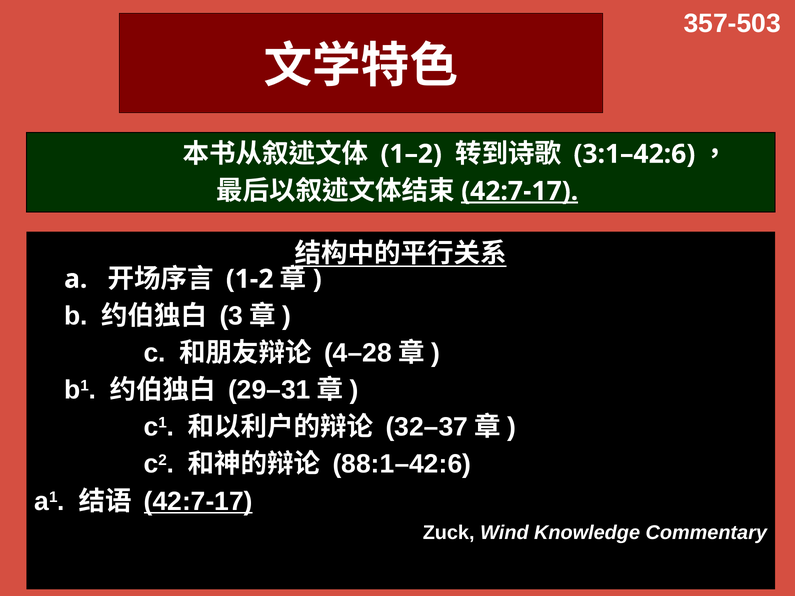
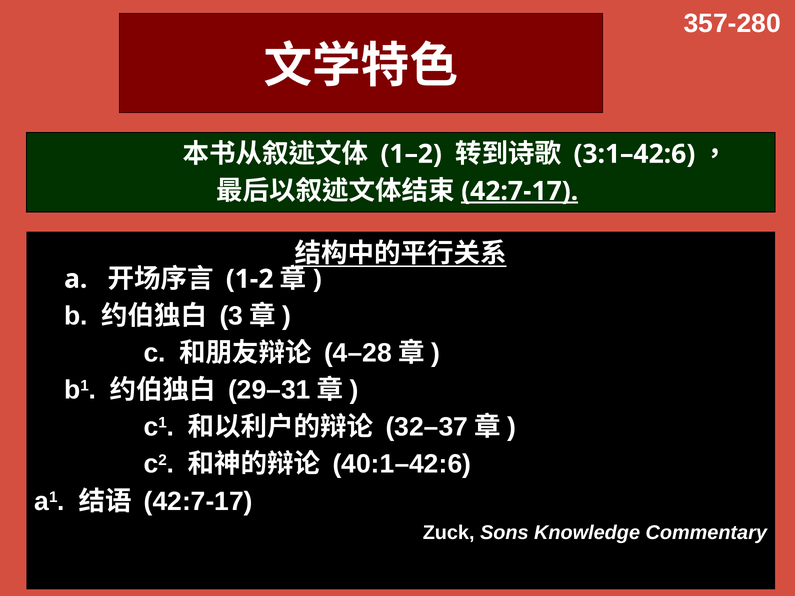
357-503: 357-503 -> 357-280 (732, 23)
88:1–42:6: 88:1–42:6 -> 40:1–42:6 (402, 464)
42:7-17 underline: present -> none (198, 501)
Wind: Wind -> Sons (504, 533)
